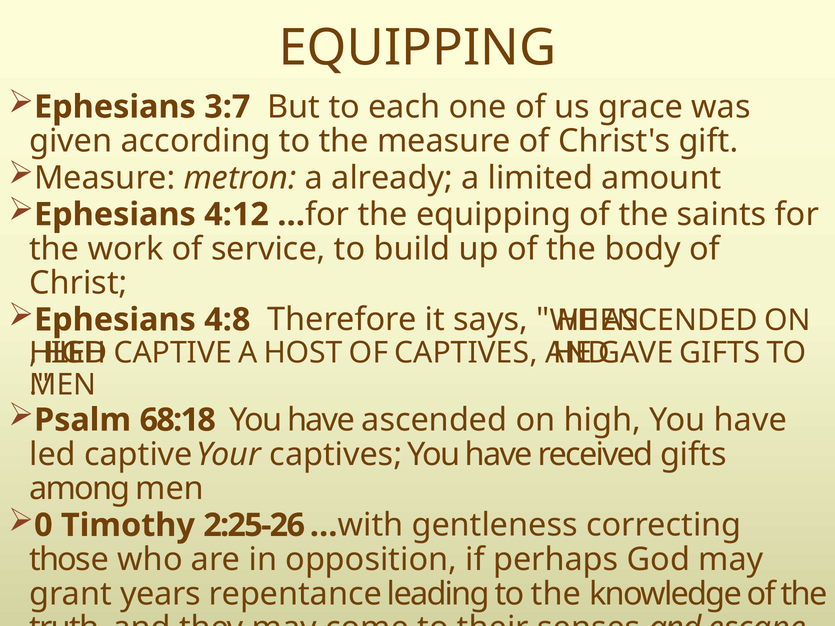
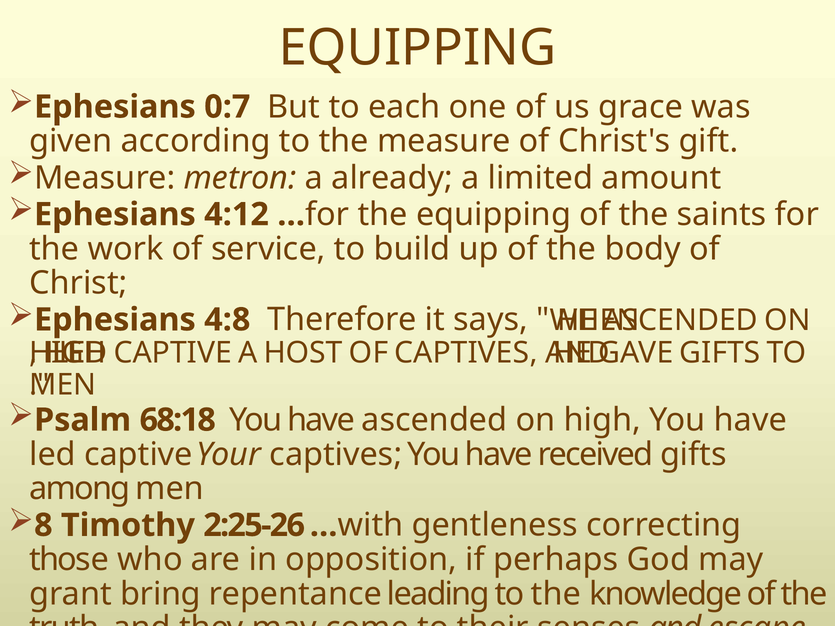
3:7: 3:7 -> 0:7 (227, 107)
0: 0 -> 8 (43, 525)
years: years -> bring (161, 594)
